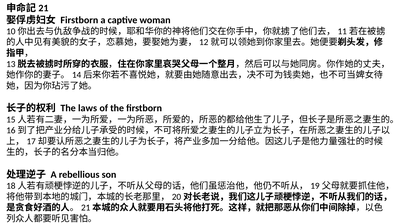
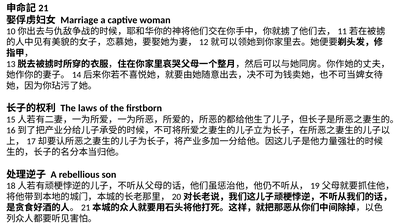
Firstborn: Firstborn -> Marriage (79, 20)
